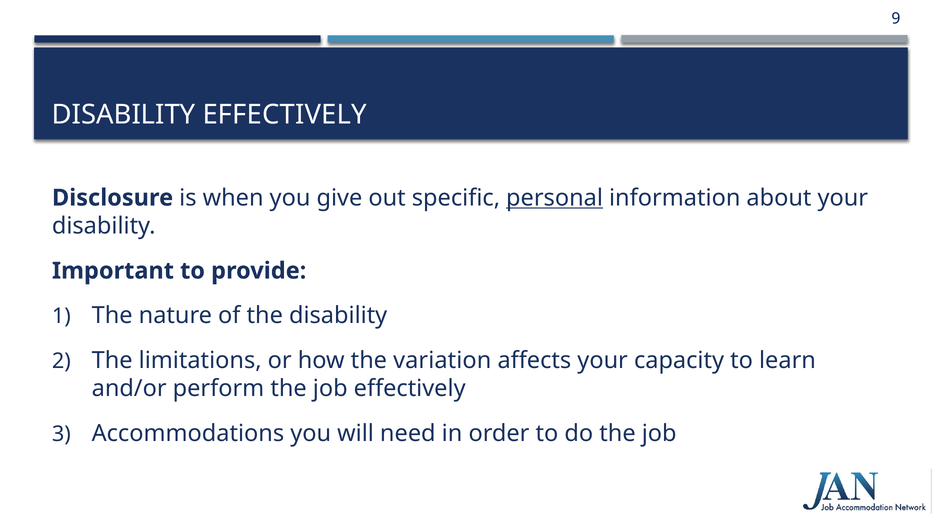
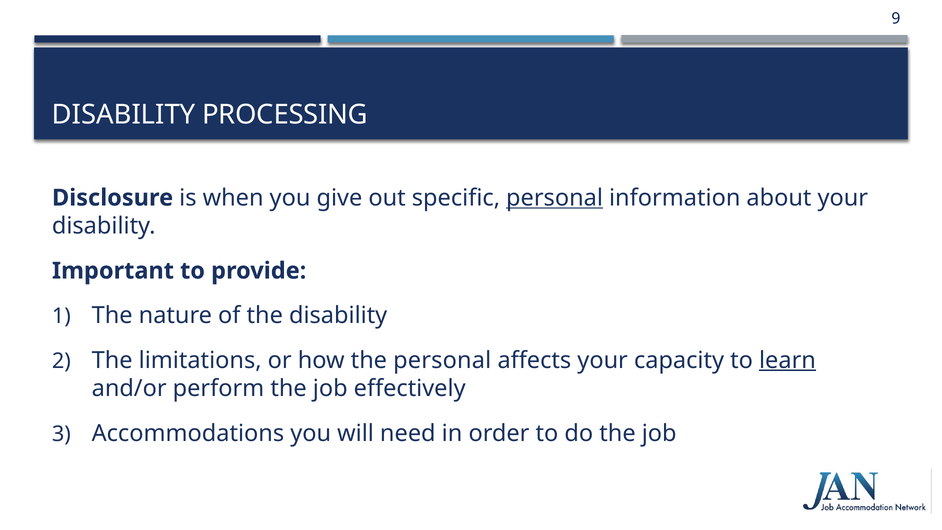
DISABILITY EFFECTIVELY: EFFECTIVELY -> PROCESSING (285, 114)
the variation: variation -> personal (442, 360)
learn underline: none -> present (787, 360)
